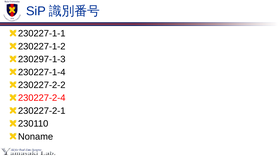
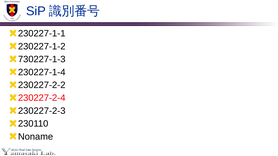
230297-1-3: 230297-1-3 -> 730227-1-3 (42, 59)
230227-2-1: 230227-2-1 -> 230227-2-3 (42, 111)
